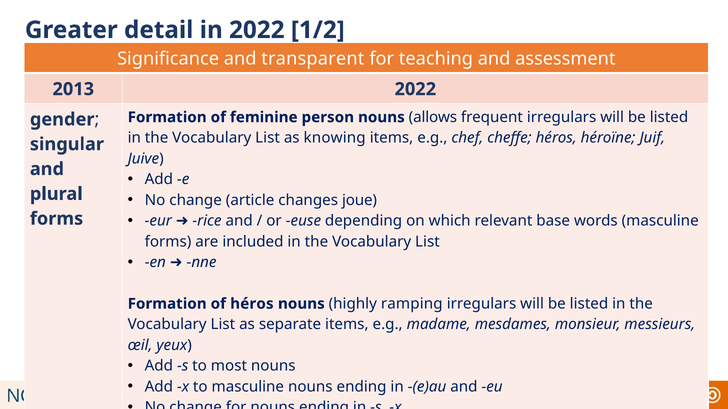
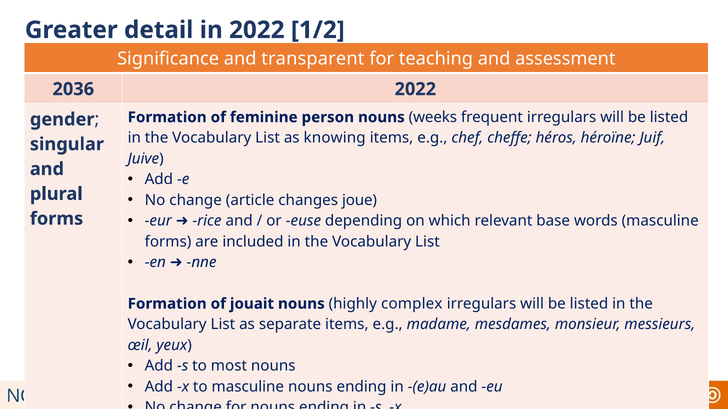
2013: 2013 -> 2036 (73, 89)
allows: allows -> weeks (433, 117)
of héros: héros -> jouait (252, 304)
ramping: ramping -> complex (412, 304)
